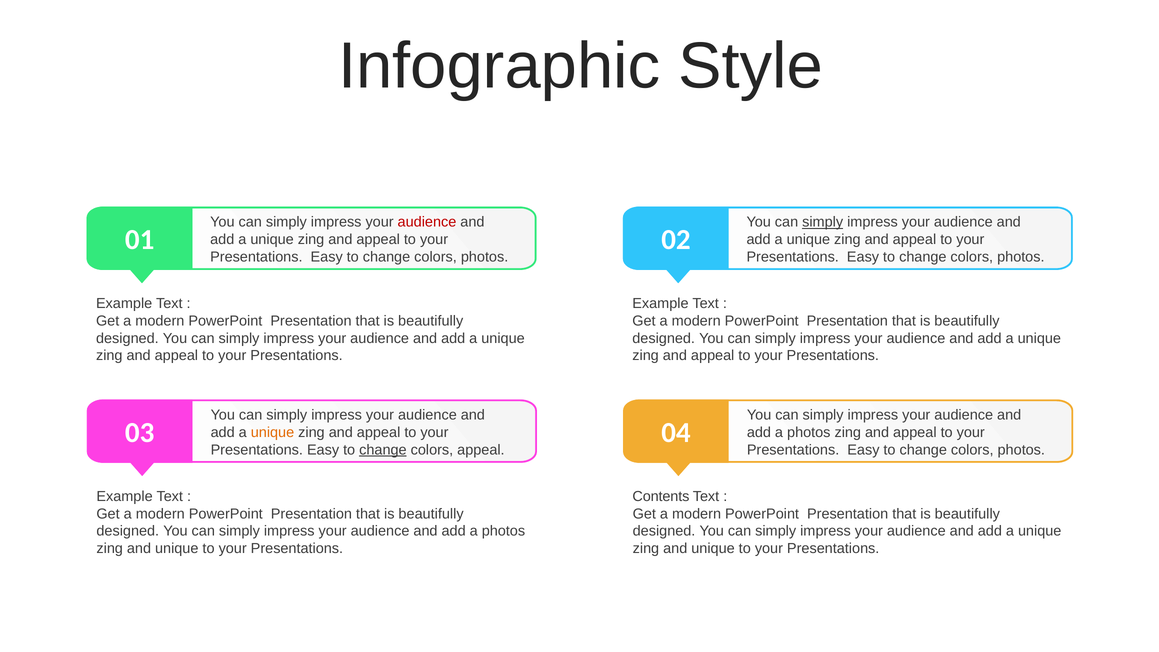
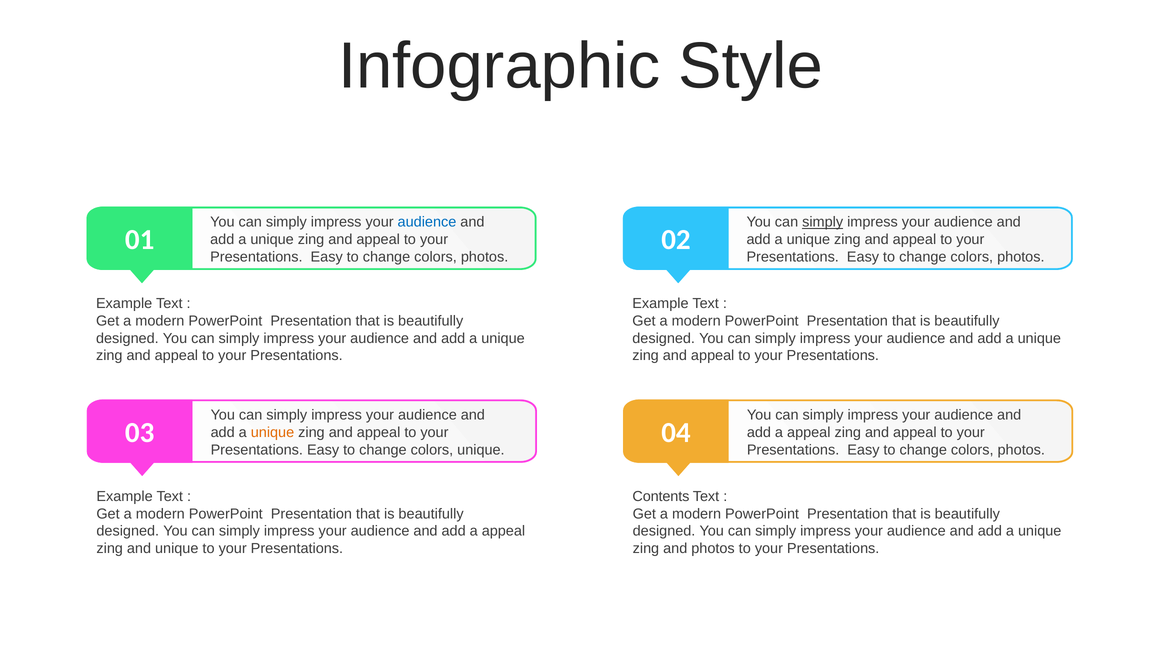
audience colour: red -> blue (427, 222)
photos: photos -> appeal (809, 432)
change underline: present -> none (383, 450)
colors appeal: appeal -> unique (481, 450)
photos: photos -> appeal (503, 531)
unique: unique -> photos (713, 549)
